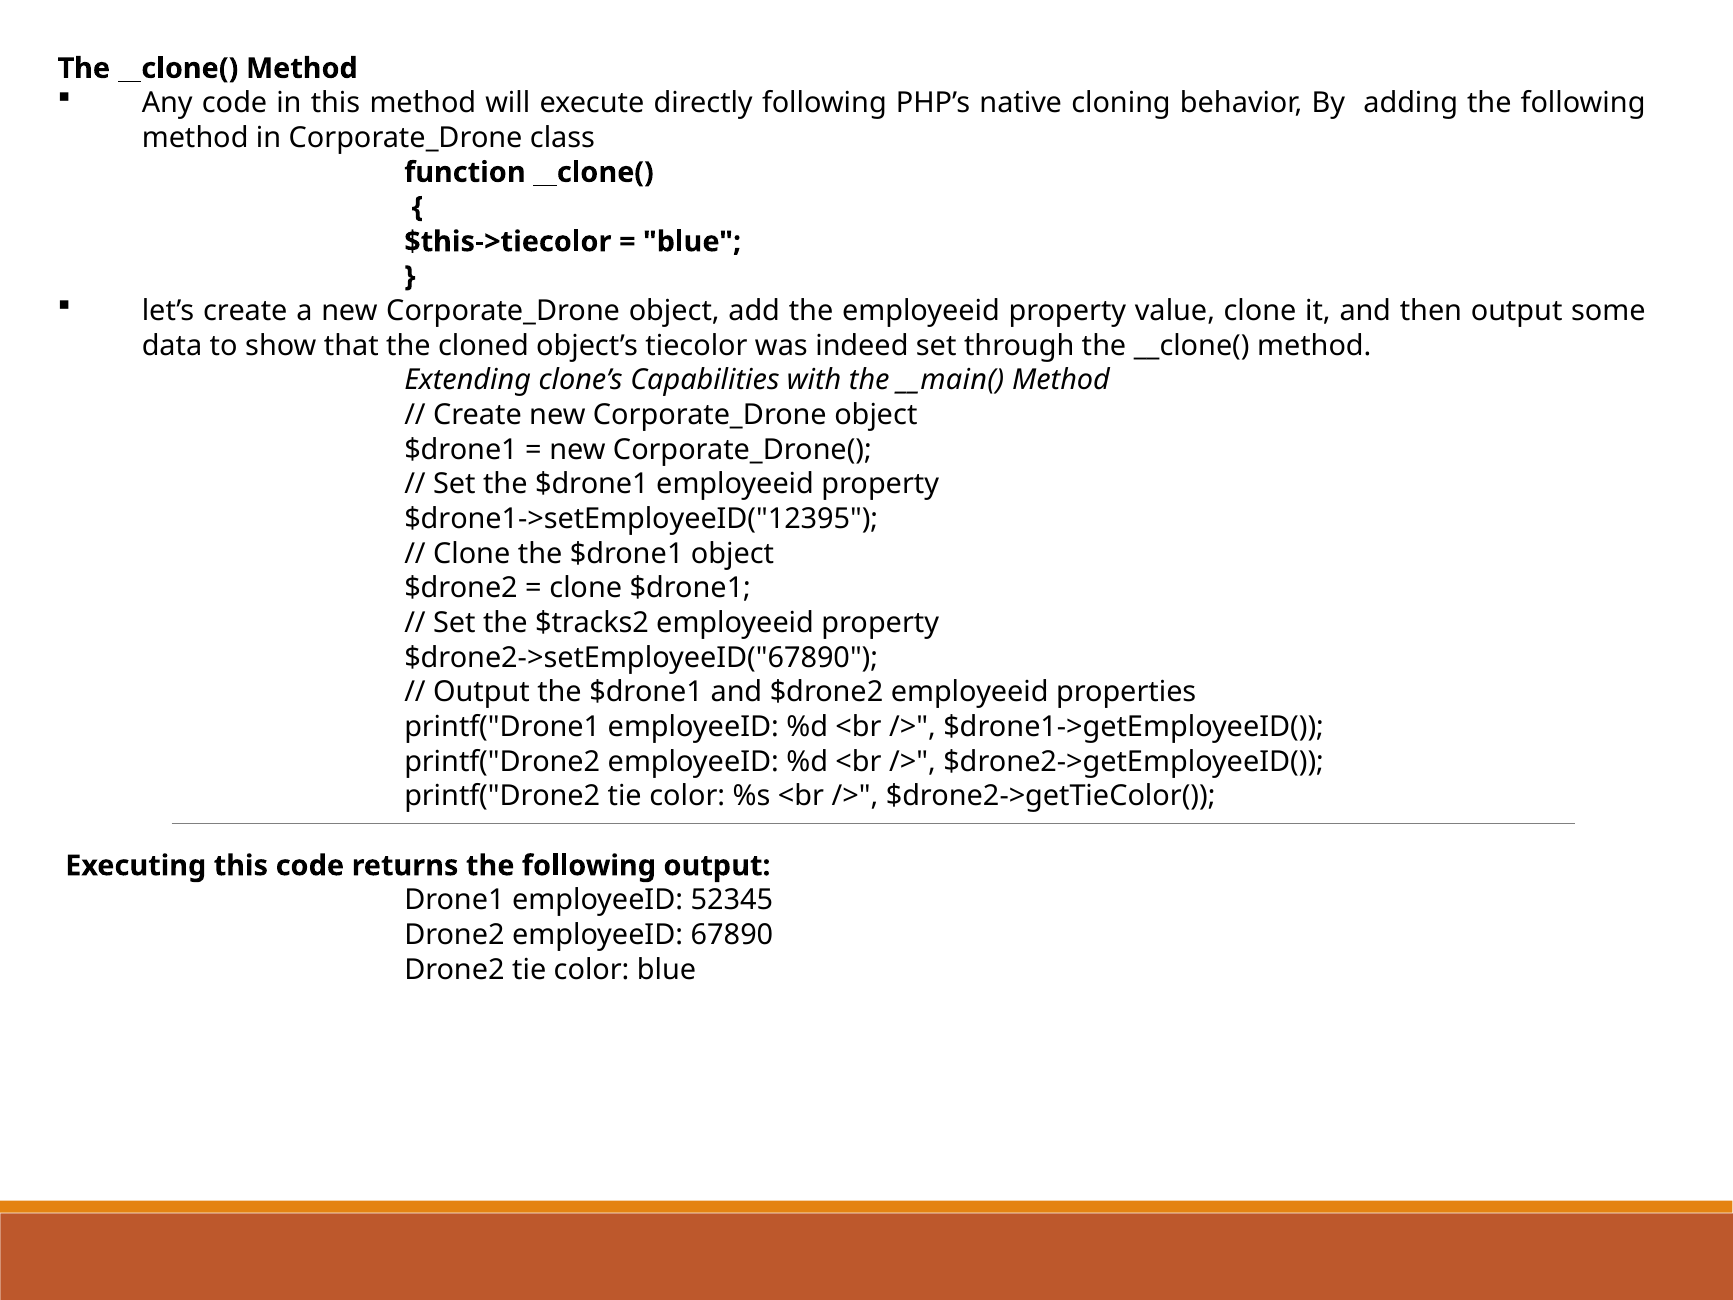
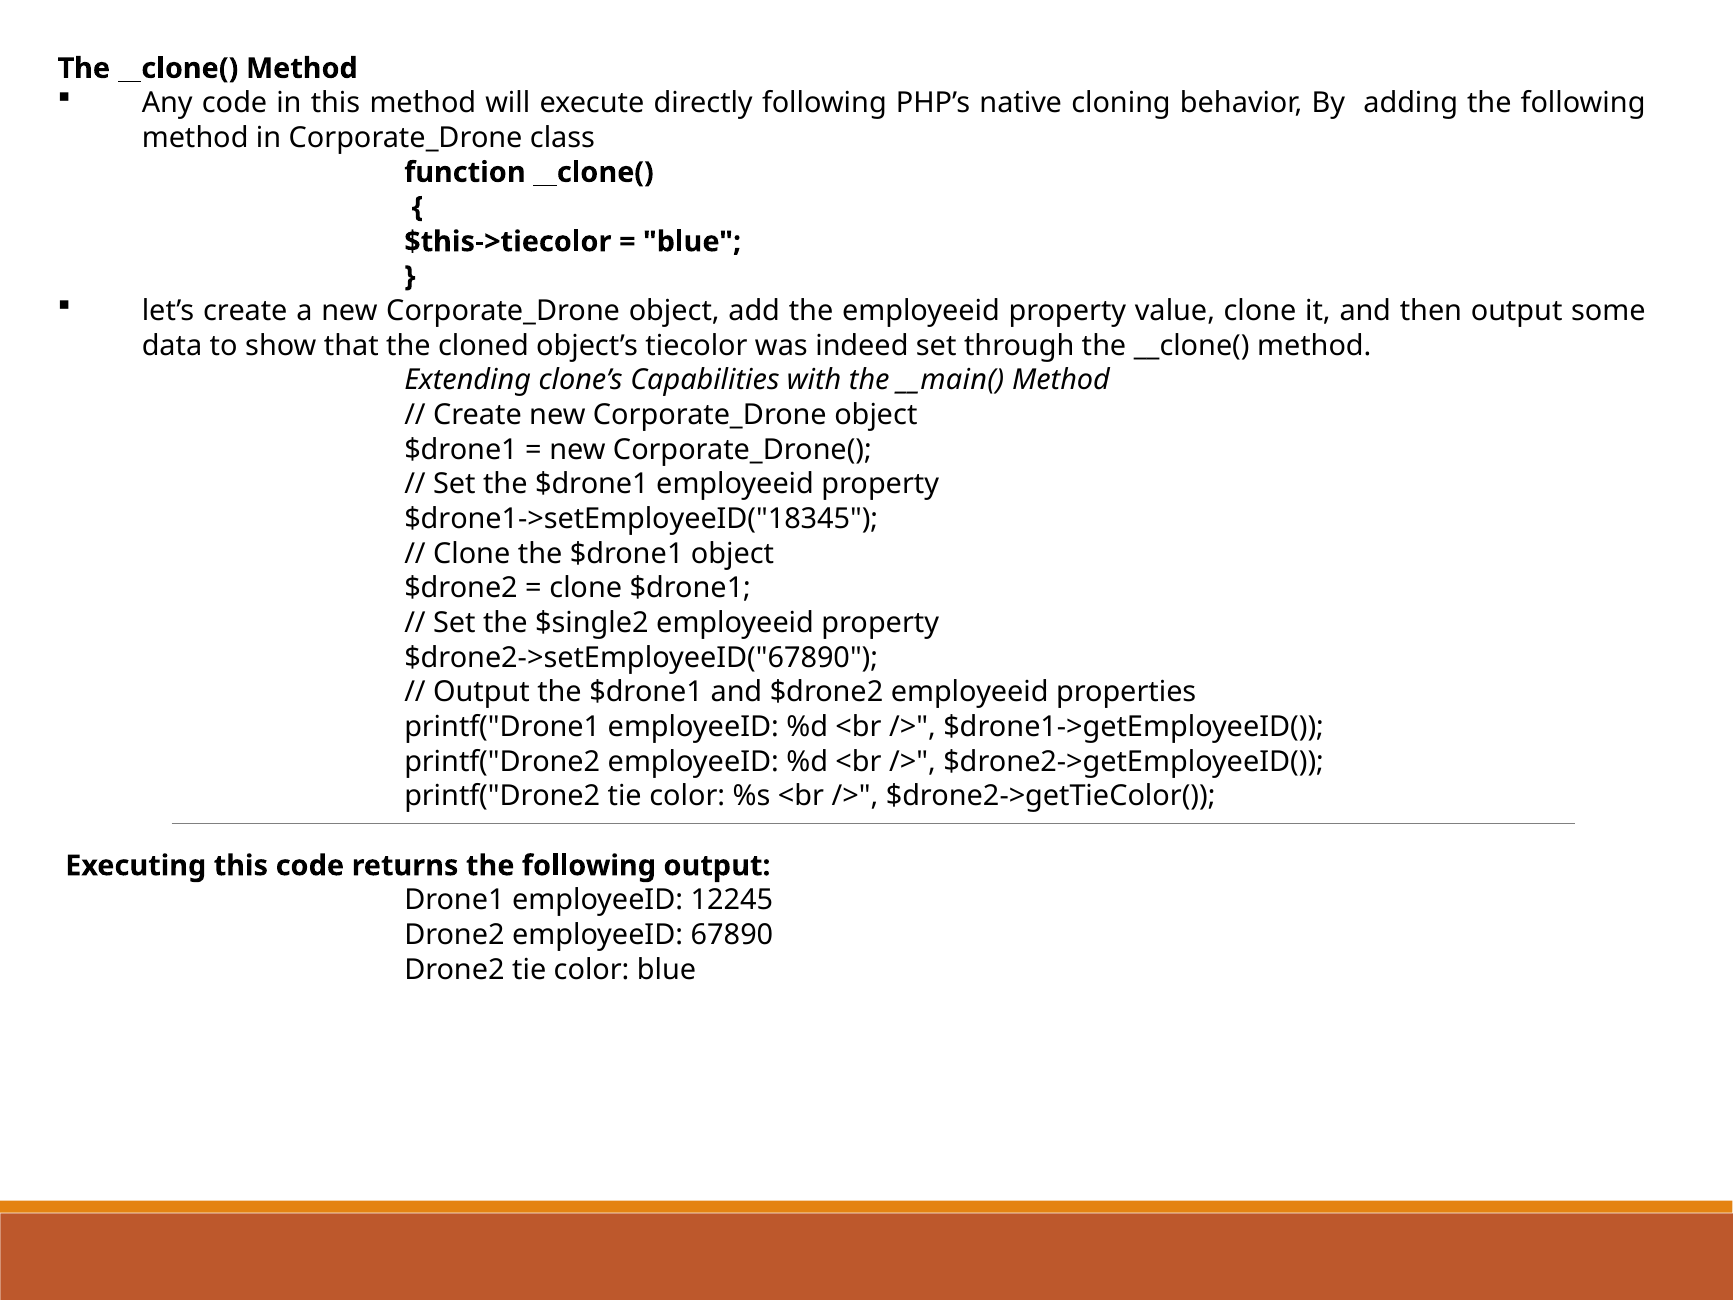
$drone1->setEmployeeID("12395: $drone1->setEmployeeID("12395 -> $drone1->setEmployeeID("18345 (641, 519)
$tracks2: $tracks2 -> $single2 (592, 623)
52345: 52345 -> 12245 (732, 900)
